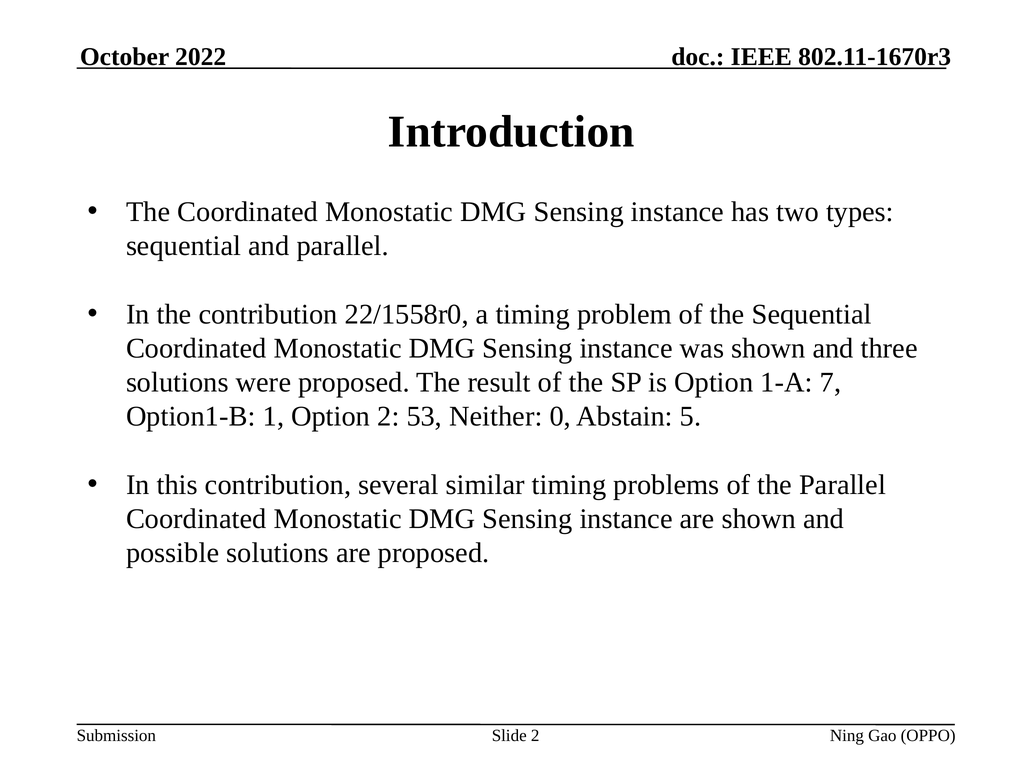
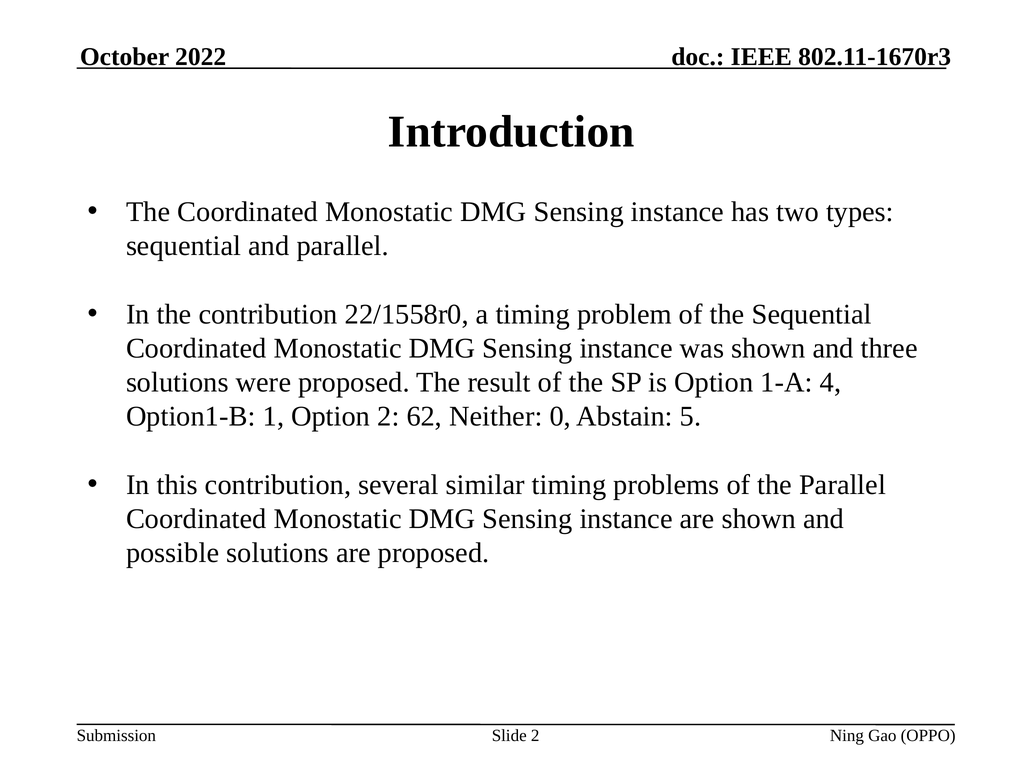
7: 7 -> 4 (830, 383)
53: 53 -> 62 (424, 417)
